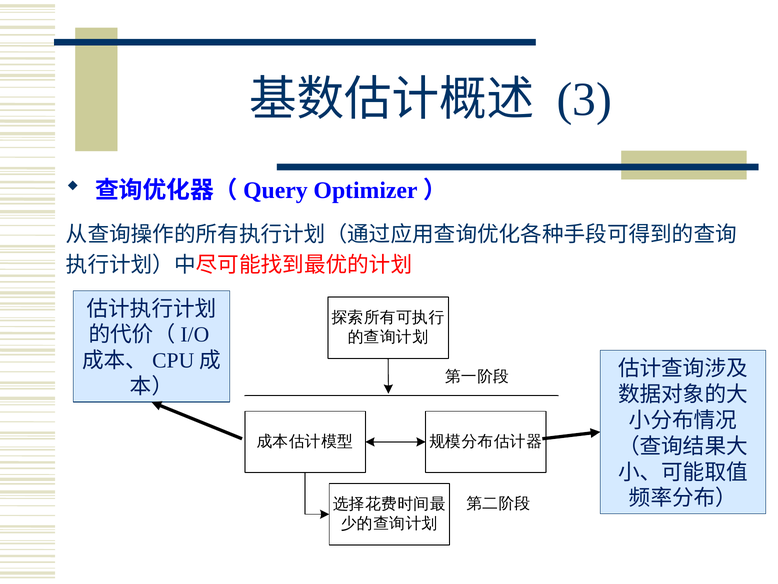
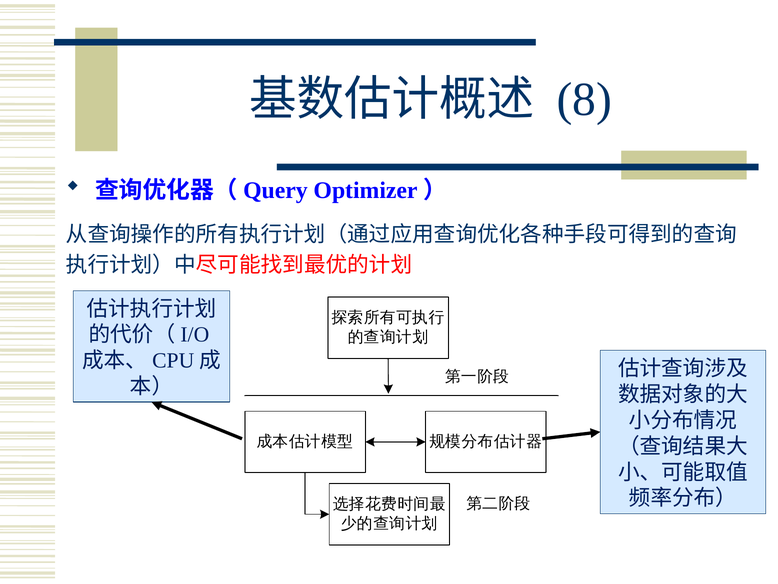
3: 3 -> 8 (584, 99)
